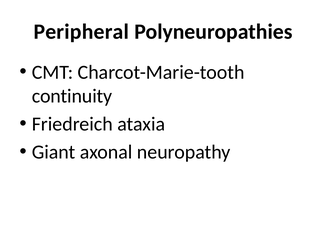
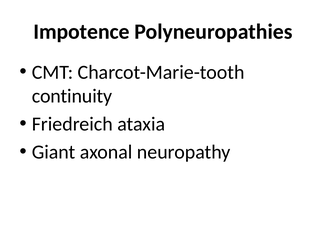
Peripheral: Peripheral -> Impotence (81, 32)
